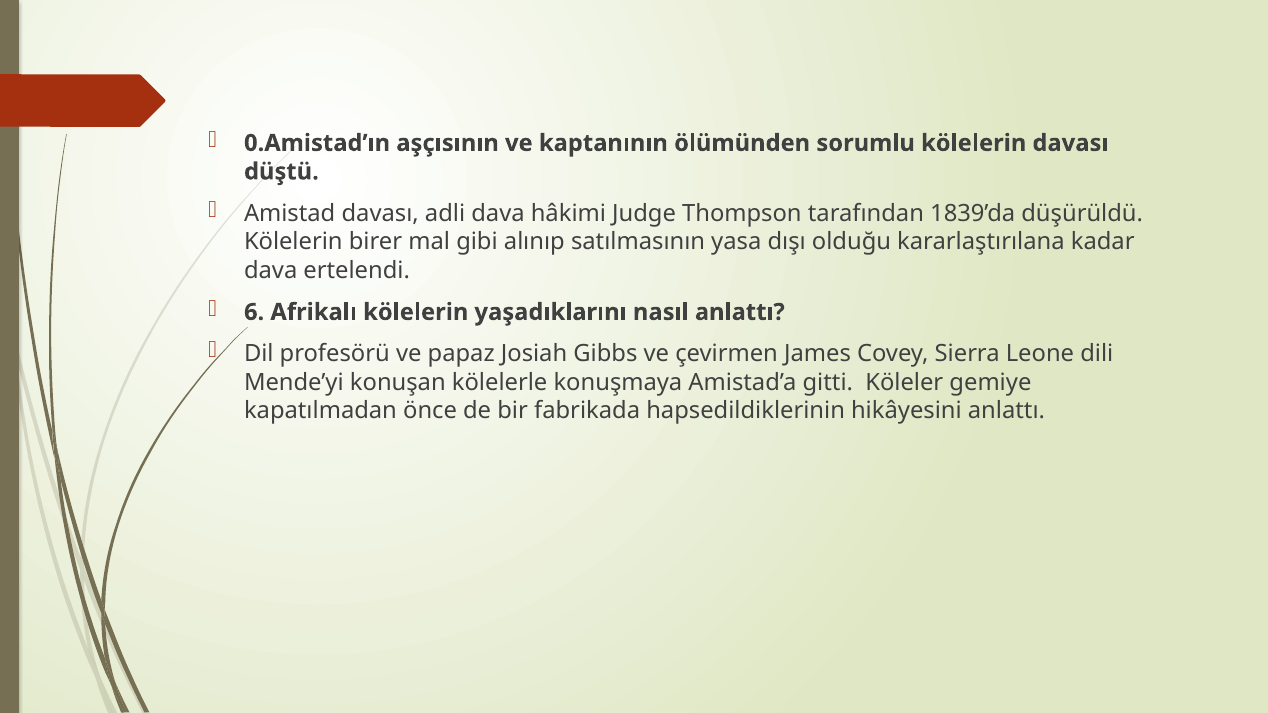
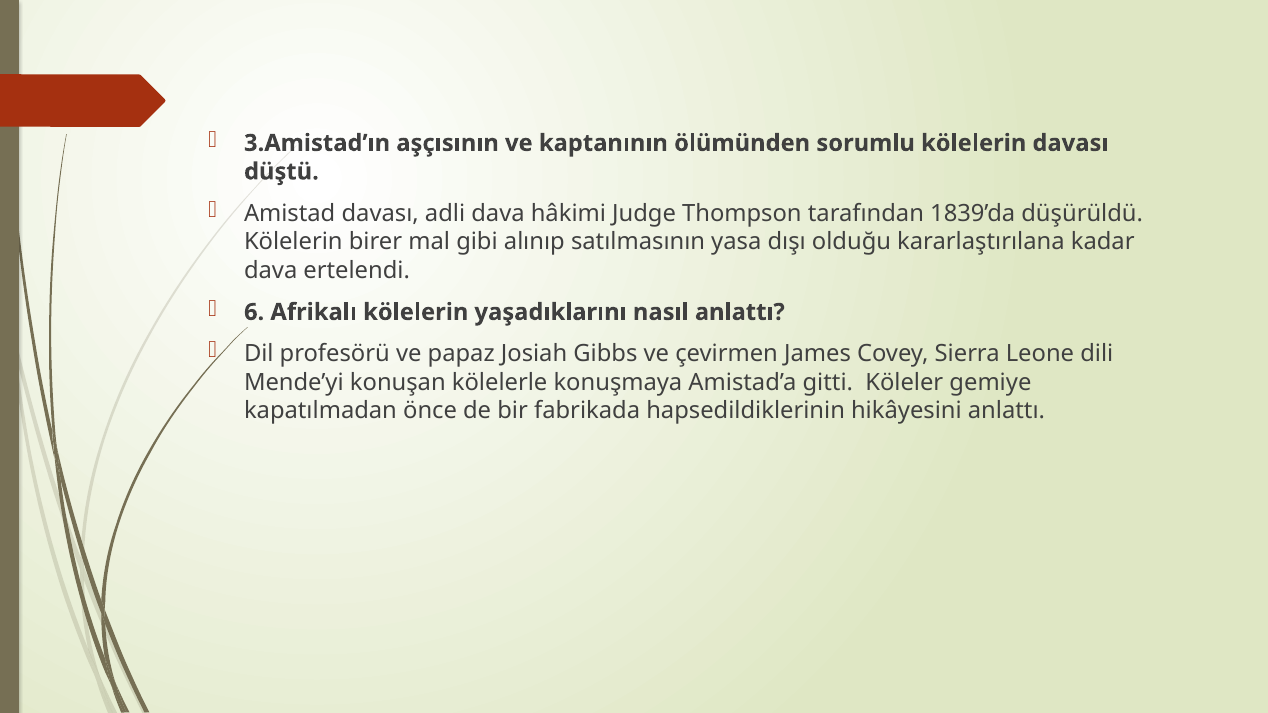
0.Amistad’ın: 0.Amistad’ın -> 3.Amistad’ın (317, 143)
